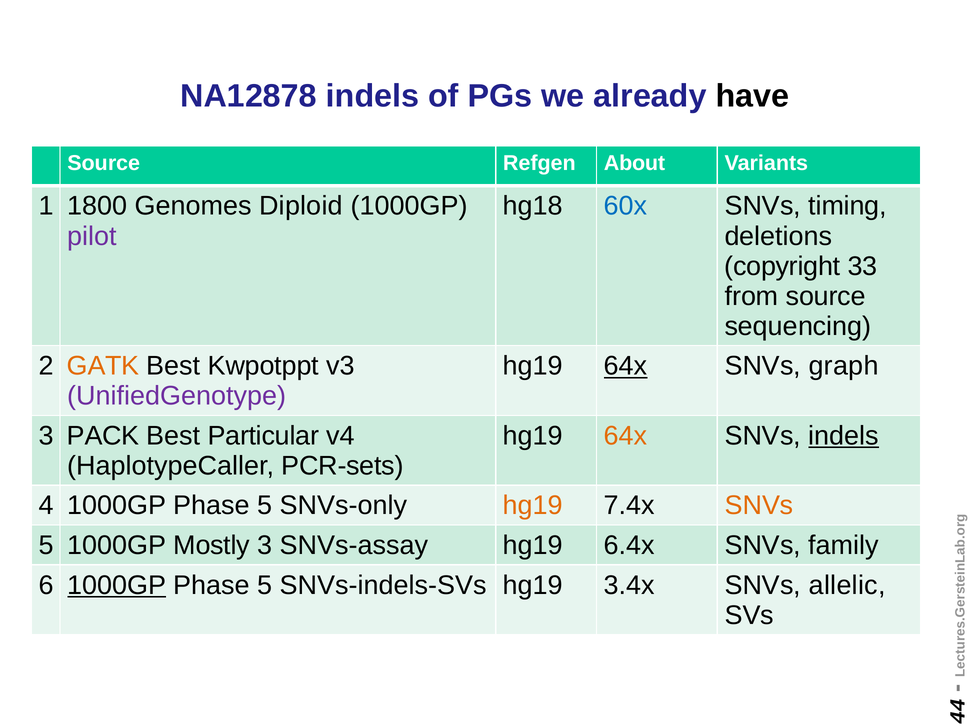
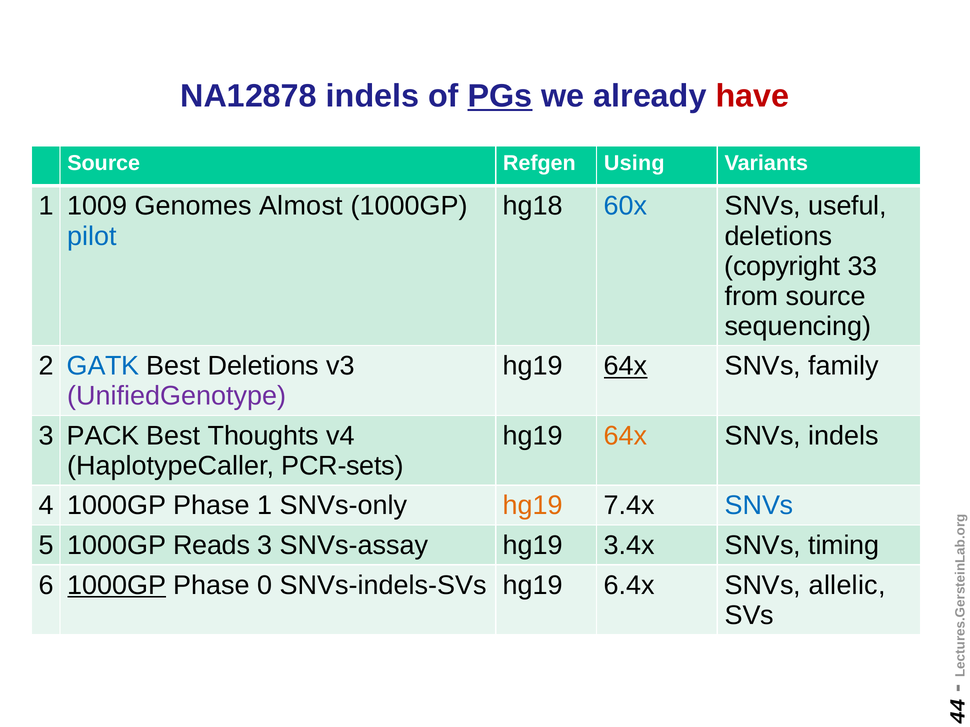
PGs underline: none -> present (500, 96)
have colour: black -> red (752, 96)
About: About -> Using (634, 163)
1800: 1800 -> 1009 (97, 206)
Diploid: Diploid -> Almost (301, 206)
timing: timing -> useful (848, 206)
pilot colour: purple -> blue (92, 236)
GATK colour: orange -> blue (103, 366)
Best Kwpotppt: Kwpotppt -> Deletions (263, 366)
graph: graph -> family (844, 366)
Particular: Particular -> Thoughts (263, 436)
indels underline: present -> none (844, 436)
4 1000GP Phase 5: 5 -> 1 (265, 506)
SNVs colour: orange -> blue (759, 506)
Mostly: Mostly -> Reads (212, 546)
6.4x: 6.4x -> 3.4x (629, 546)
family: family -> timing (844, 546)
5: 5 -> 0 (265, 586)
3.4x: 3.4x -> 6.4x (629, 586)
